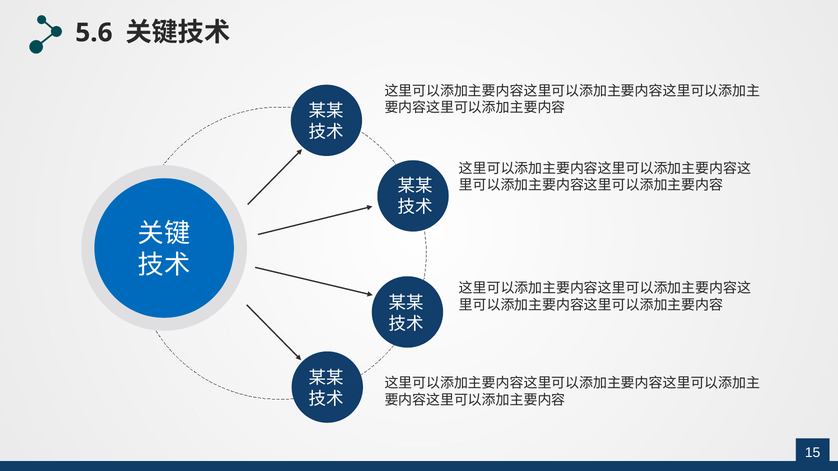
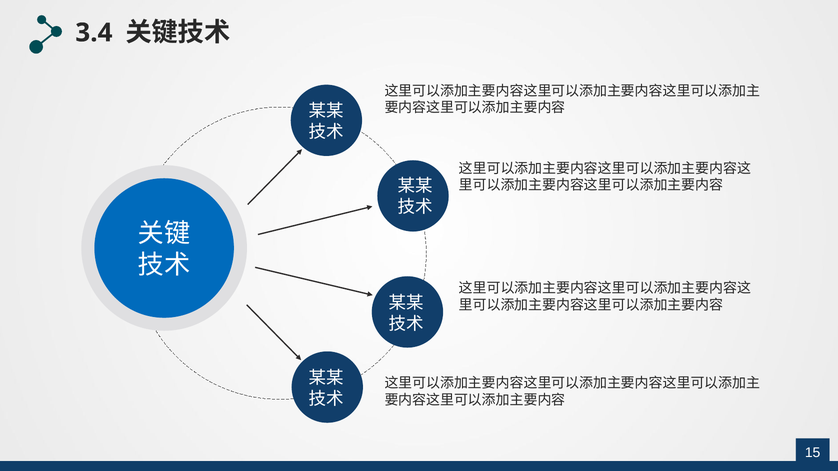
5.6: 5.6 -> 3.4 (94, 33)
